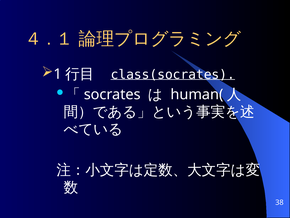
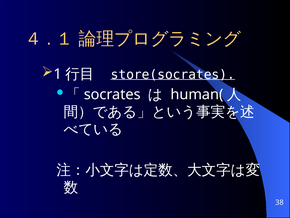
class(socrates: class(socrates -> store(socrates (173, 75)
